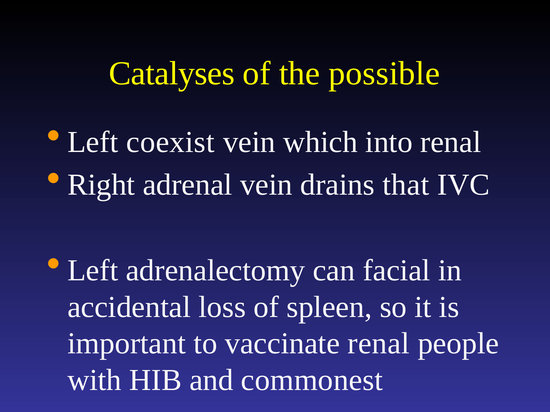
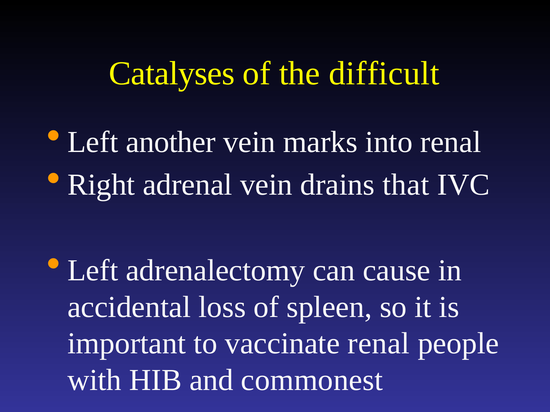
possible: possible -> difficult (384, 73)
coexist: coexist -> another (171, 142)
which: which -> marks (320, 142)
facial: facial -> cause (397, 271)
